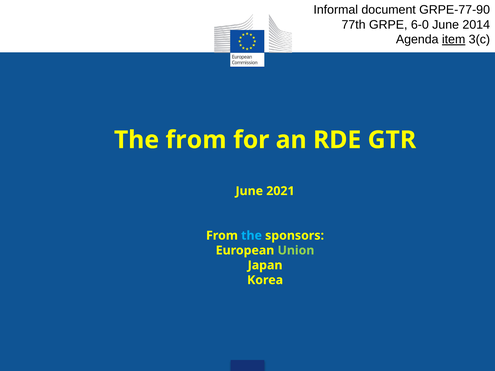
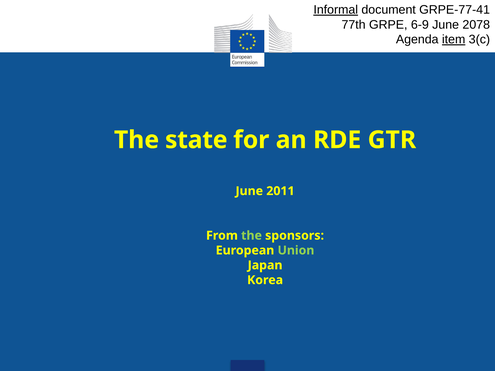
Informal underline: none -> present (336, 10)
GRPE-77-90: GRPE-77-90 -> GRPE-77-41 (455, 10)
6-0: 6-0 -> 6-9 (420, 25)
2014: 2014 -> 2078 (476, 25)
The from: from -> state (196, 140)
2021: 2021 -> 2011 (280, 191)
the colour: light blue -> light green (252, 236)
